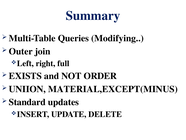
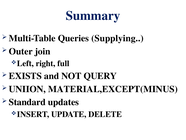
Modifying: Modifying -> Supplying (117, 38)
ORDER: ORDER -> QUERY (100, 76)
